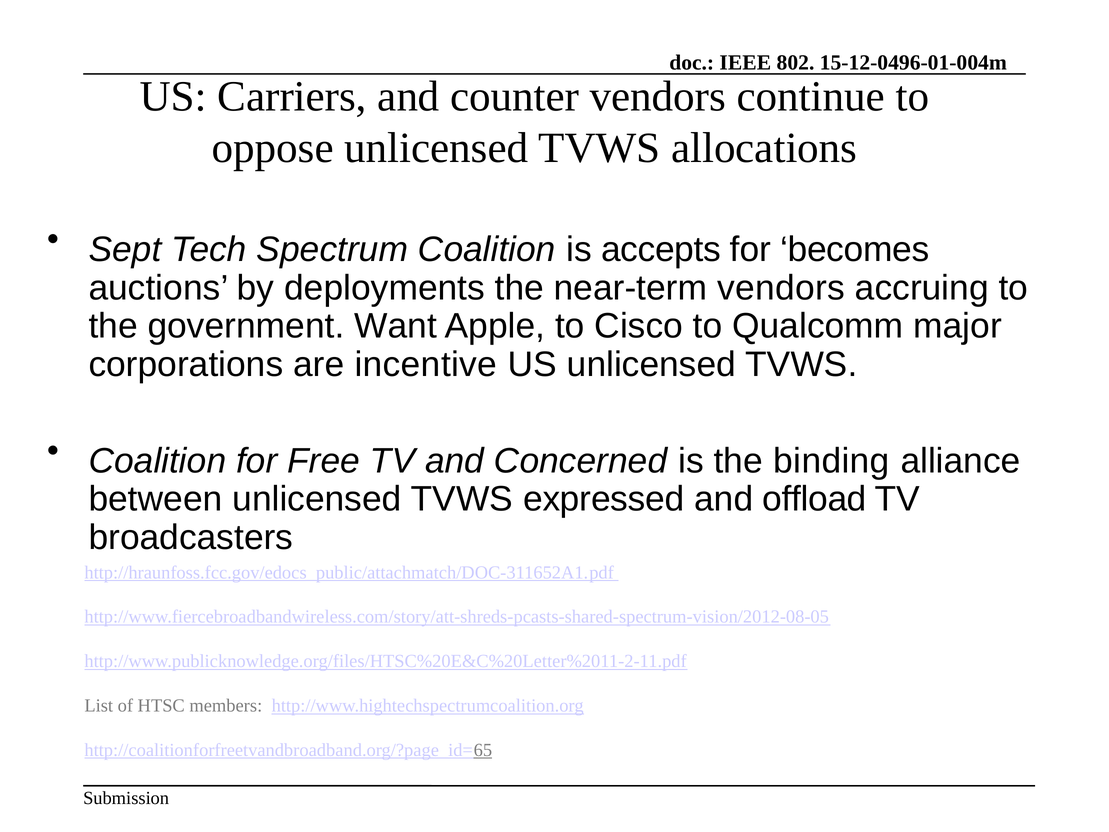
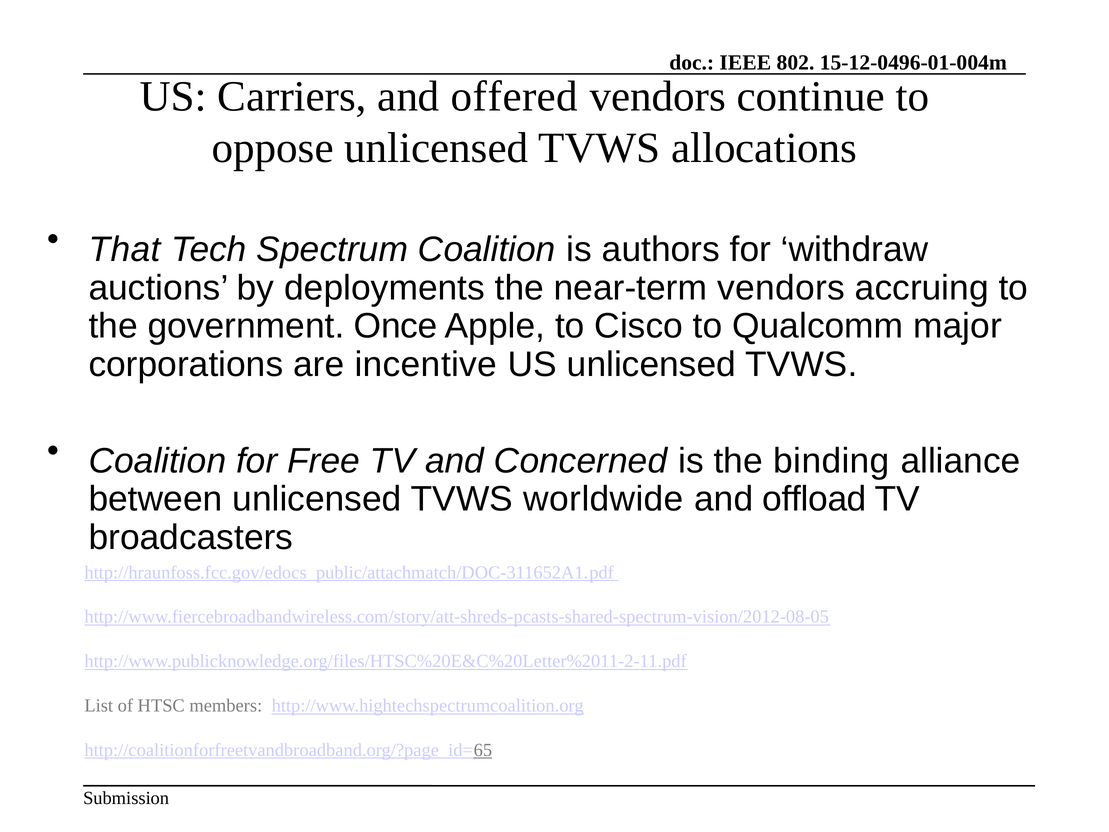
counter: counter -> offered (514, 96)
Sept: Sept -> That (125, 250)
accepts: accepts -> authors (661, 250)
becomes: becomes -> withdraw (855, 250)
Want: Want -> Once (396, 326)
expressed: expressed -> worldwide (604, 499)
